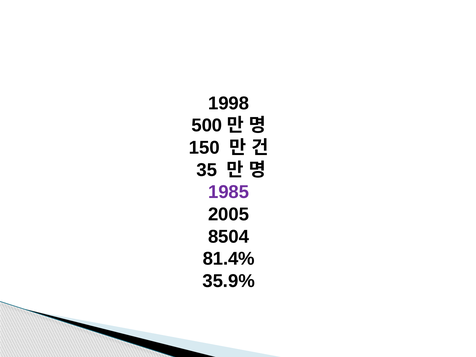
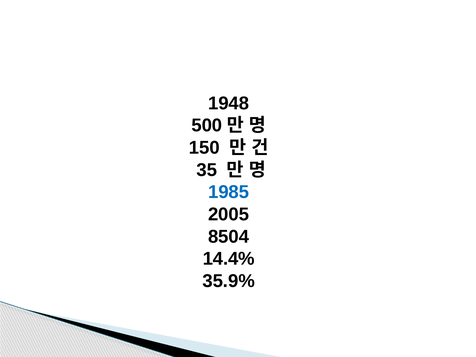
1998: 1998 -> 1948 (229, 103)
1985 colour: purple -> blue (229, 192)
81.4%: 81.4% -> 14.4% (229, 259)
